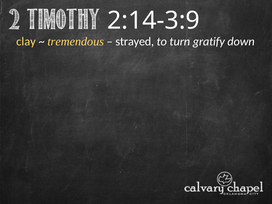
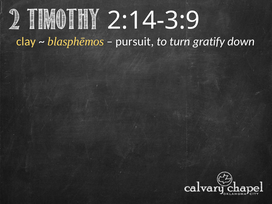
tremendous: tremendous -> blasphēmos (76, 41)
strayed: strayed -> pursuit (135, 41)
